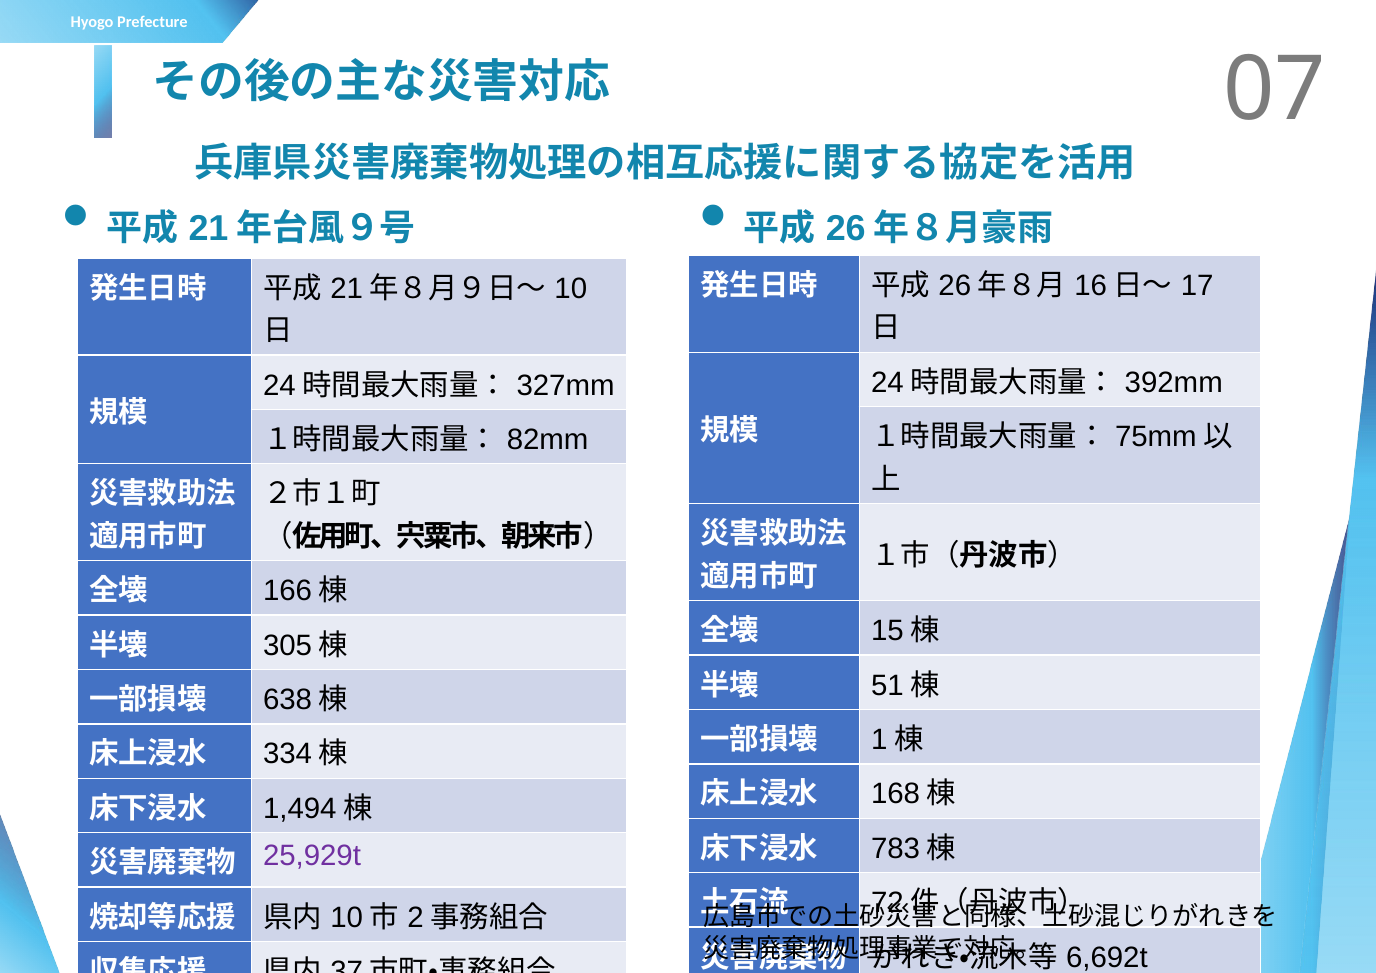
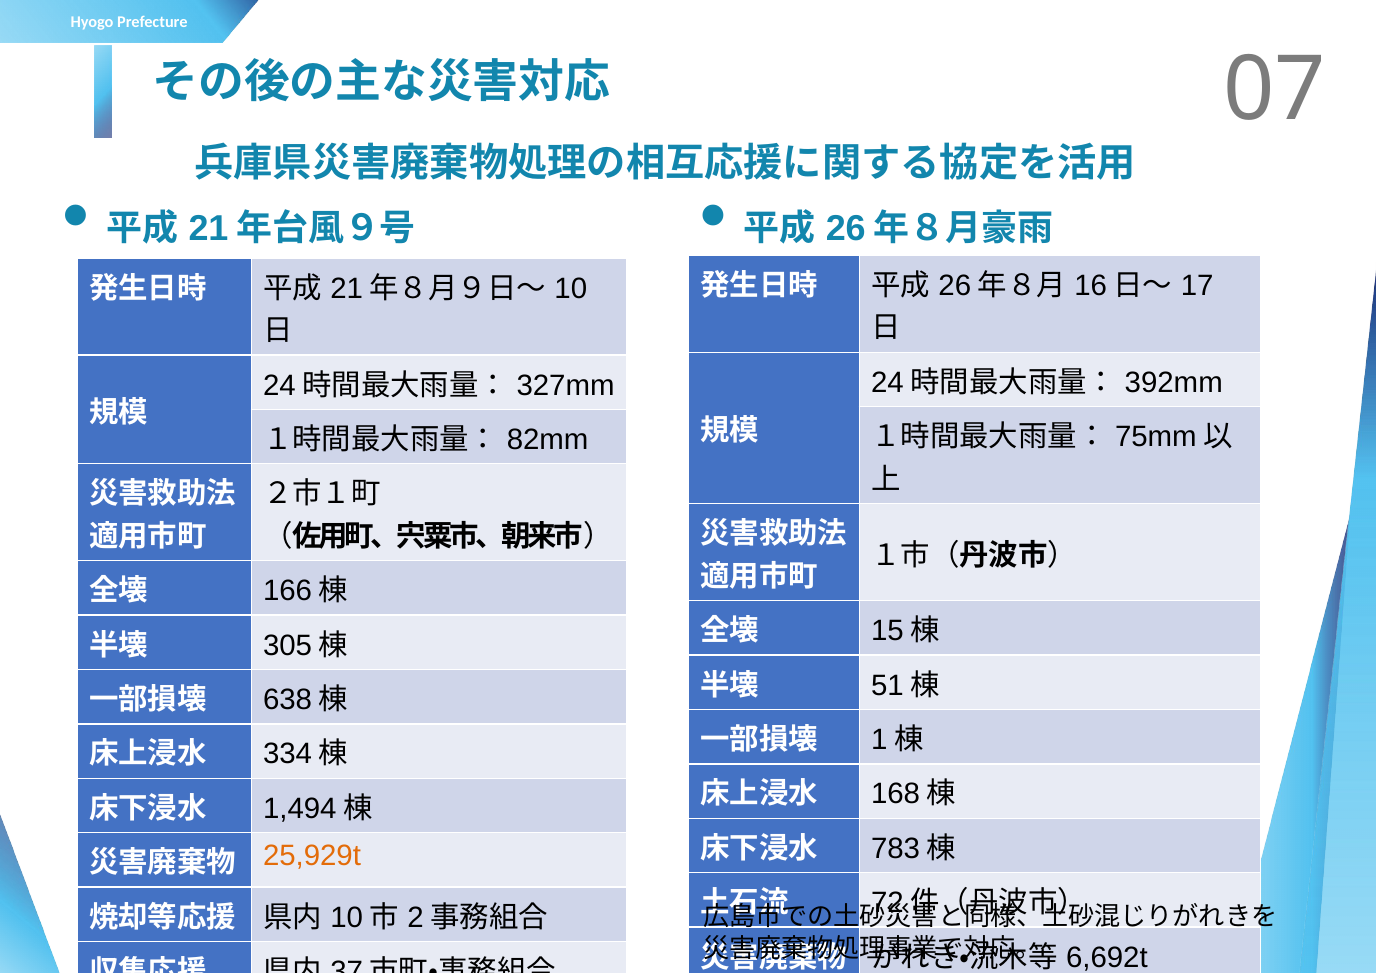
25,929t colour: purple -> orange (312, 856)
